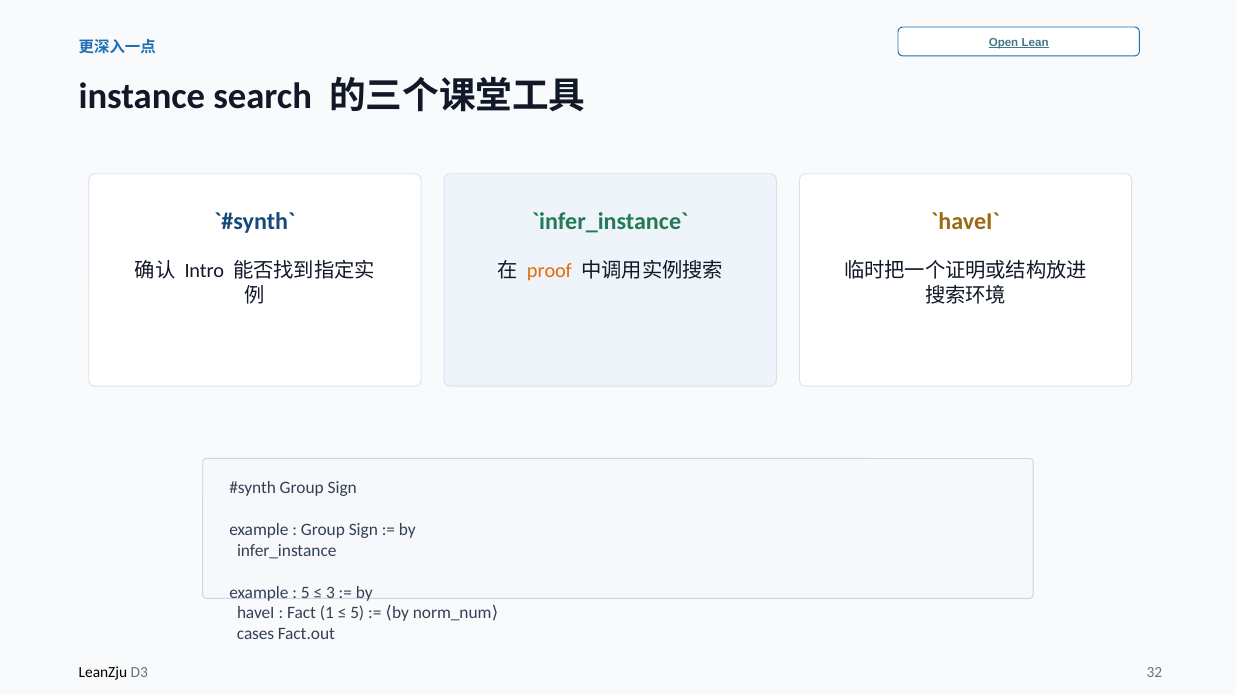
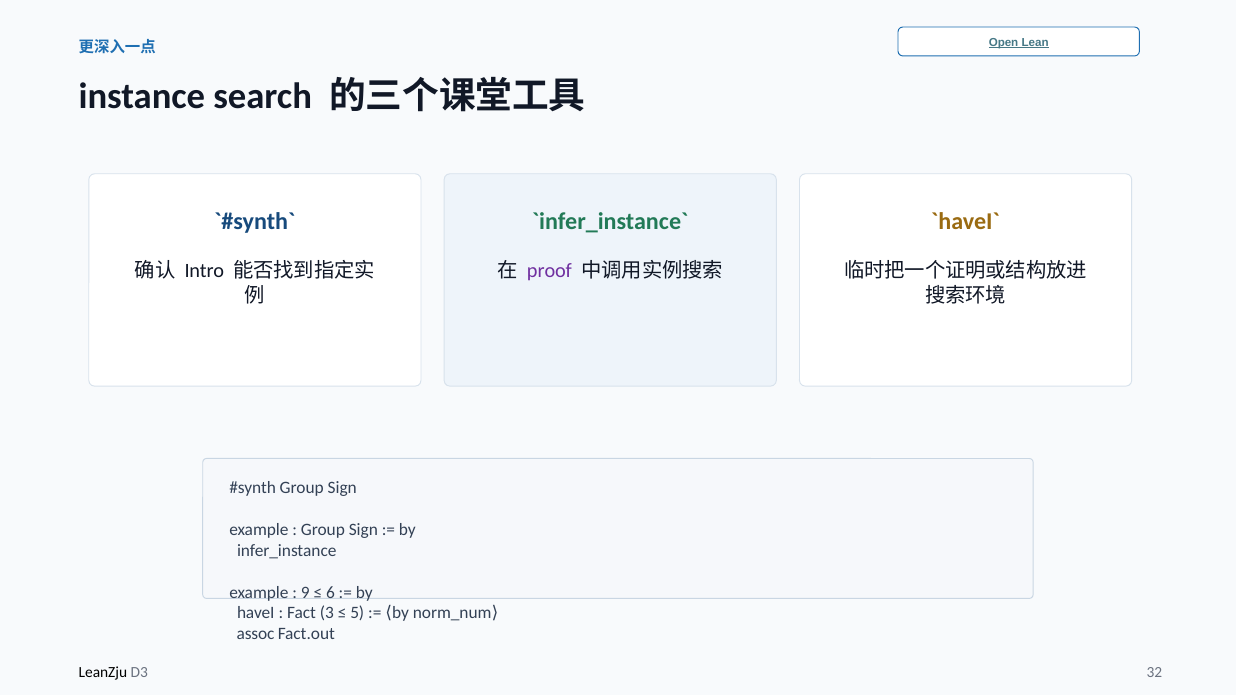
proof colour: orange -> purple (549, 271)
5: 5 -> 9 (305, 593)
3: 3 -> 6 (330, 593)
1: 1 -> 3 (327, 613)
cases: cases -> assoc (256, 634)
